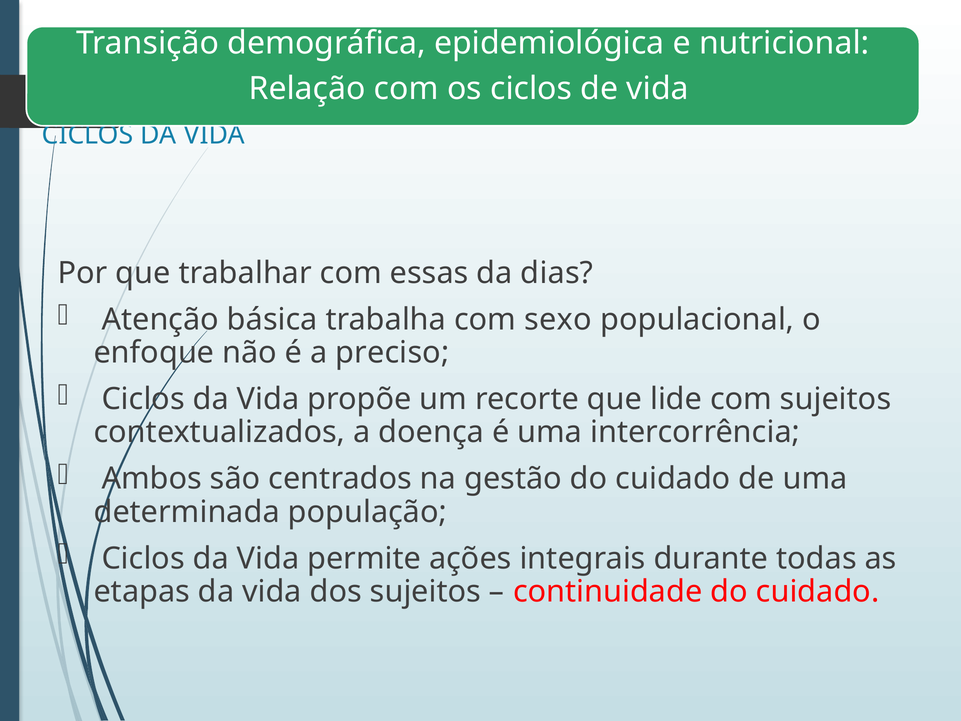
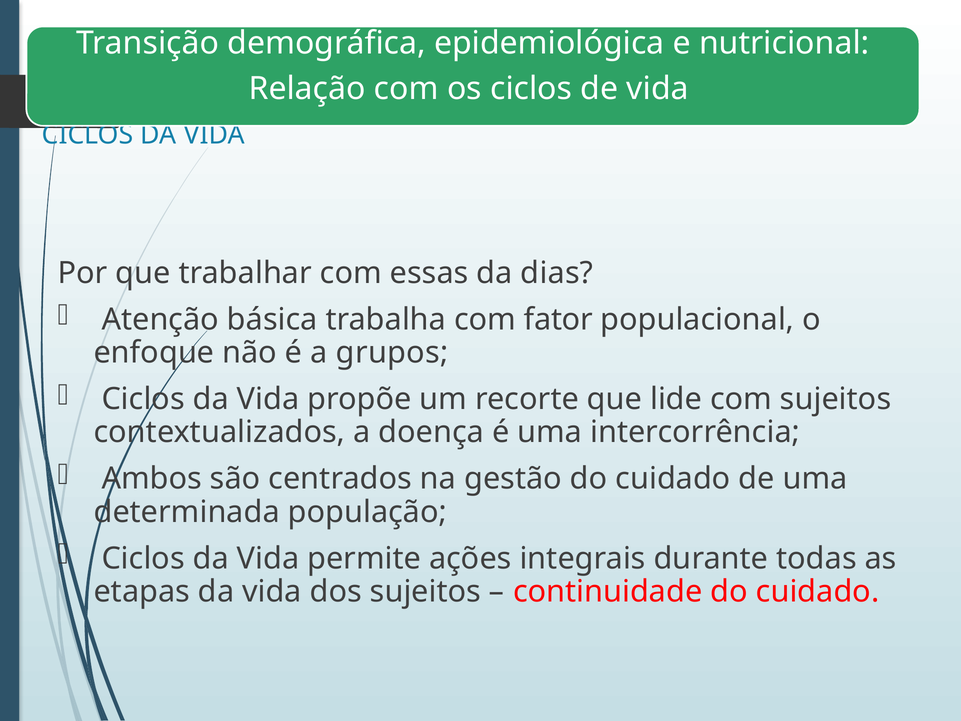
sexo: sexo -> fator (558, 319)
preciso: preciso -> grupos (392, 352)
